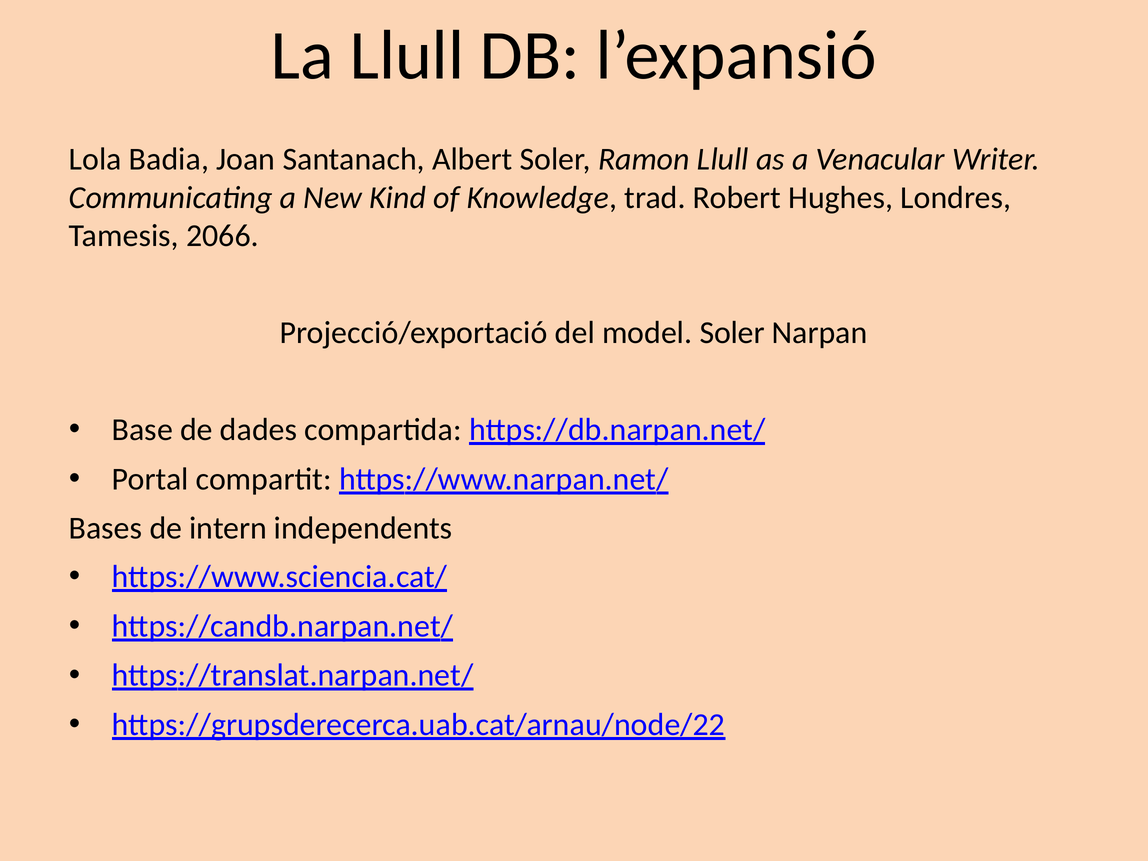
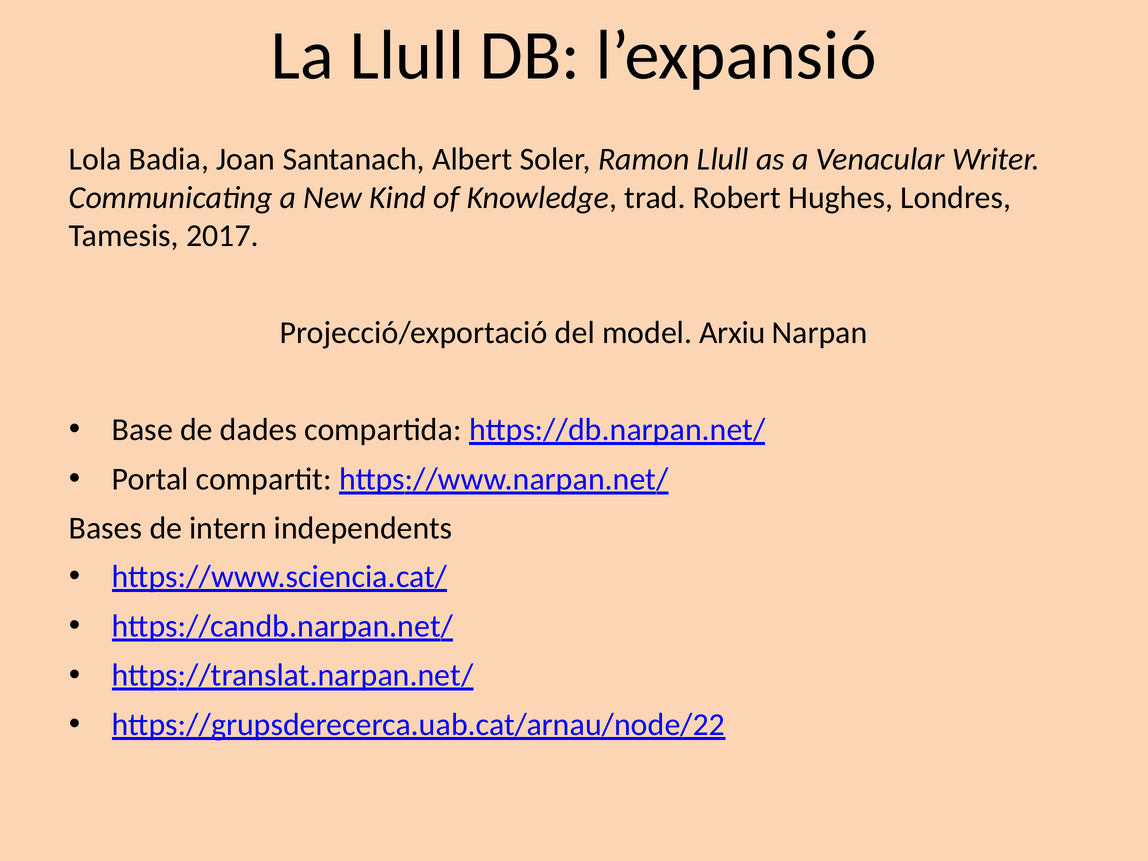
2066: 2066 -> 2017 (222, 236)
model Soler: Soler -> Arxiu (732, 333)
